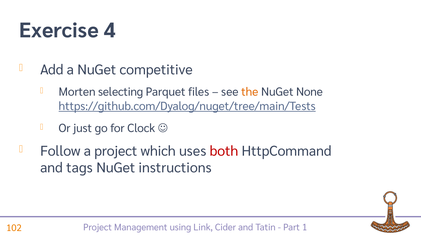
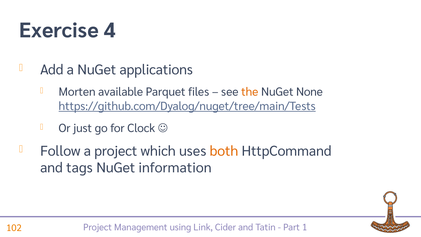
competitive: competitive -> applications (156, 70)
selecting: selecting -> available (121, 92)
both colour: red -> orange (224, 151)
instructions: instructions -> information (175, 168)
